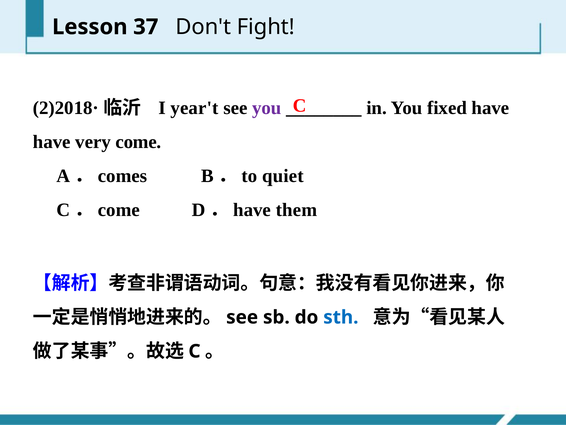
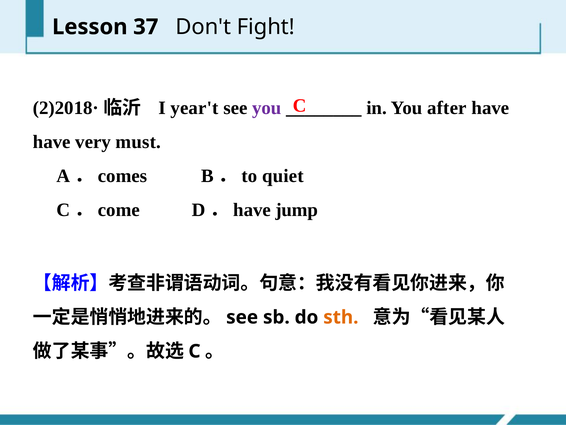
fixed: fixed -> after (447, 108)
come: come -> must (138, 142)
them: them -> jump (297, 210)
sth colour: blue -> orange (341, 317)
